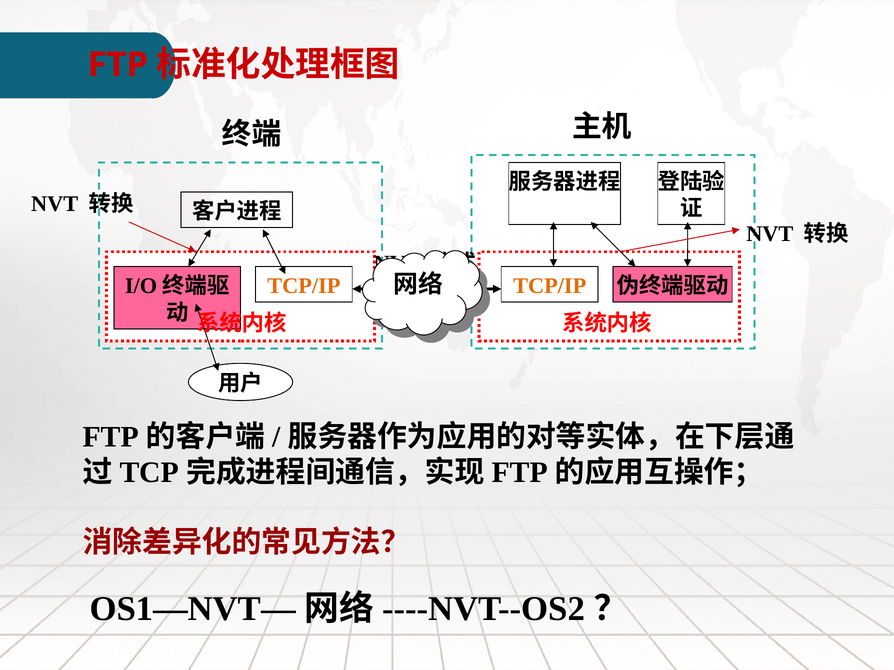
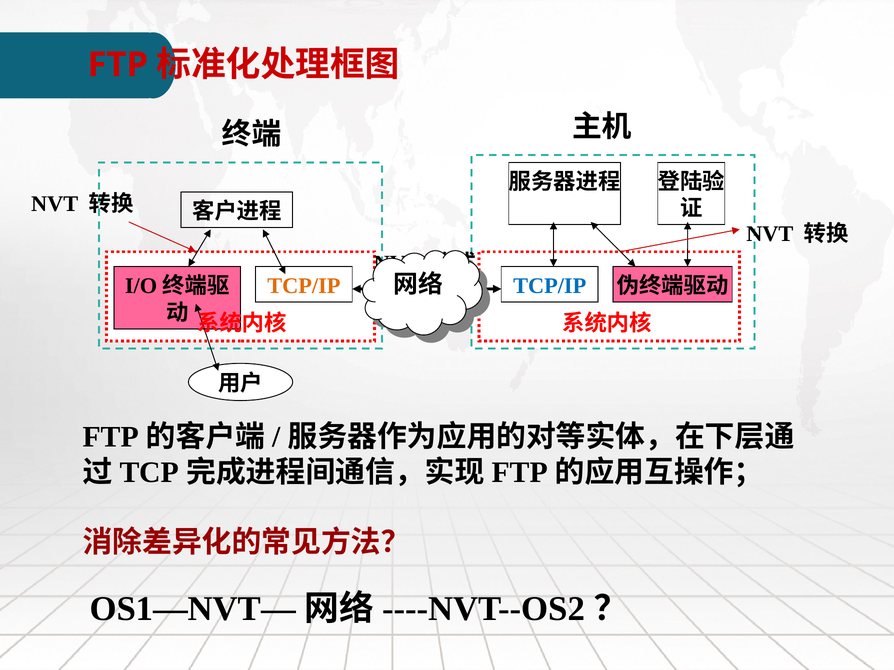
TCP/IP colour: orange -> blue (550, 286)
